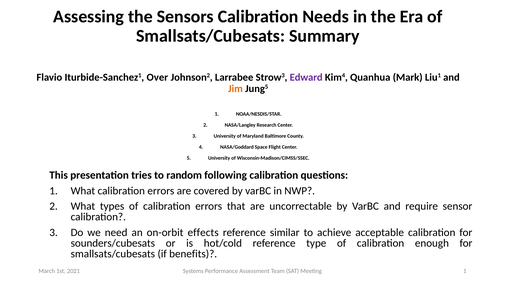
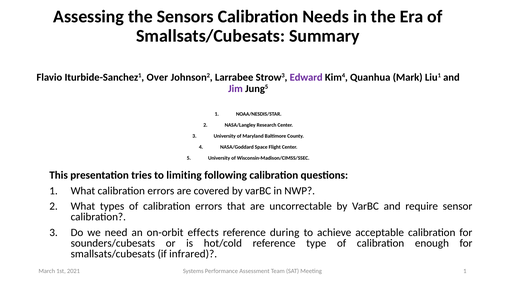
Jim colour: orange -> purple (235, 89)
random: random -> limiting (184, 175)
similar: similar -> during (285, 232)
benefits: benefits -> infrared (193, 254)
